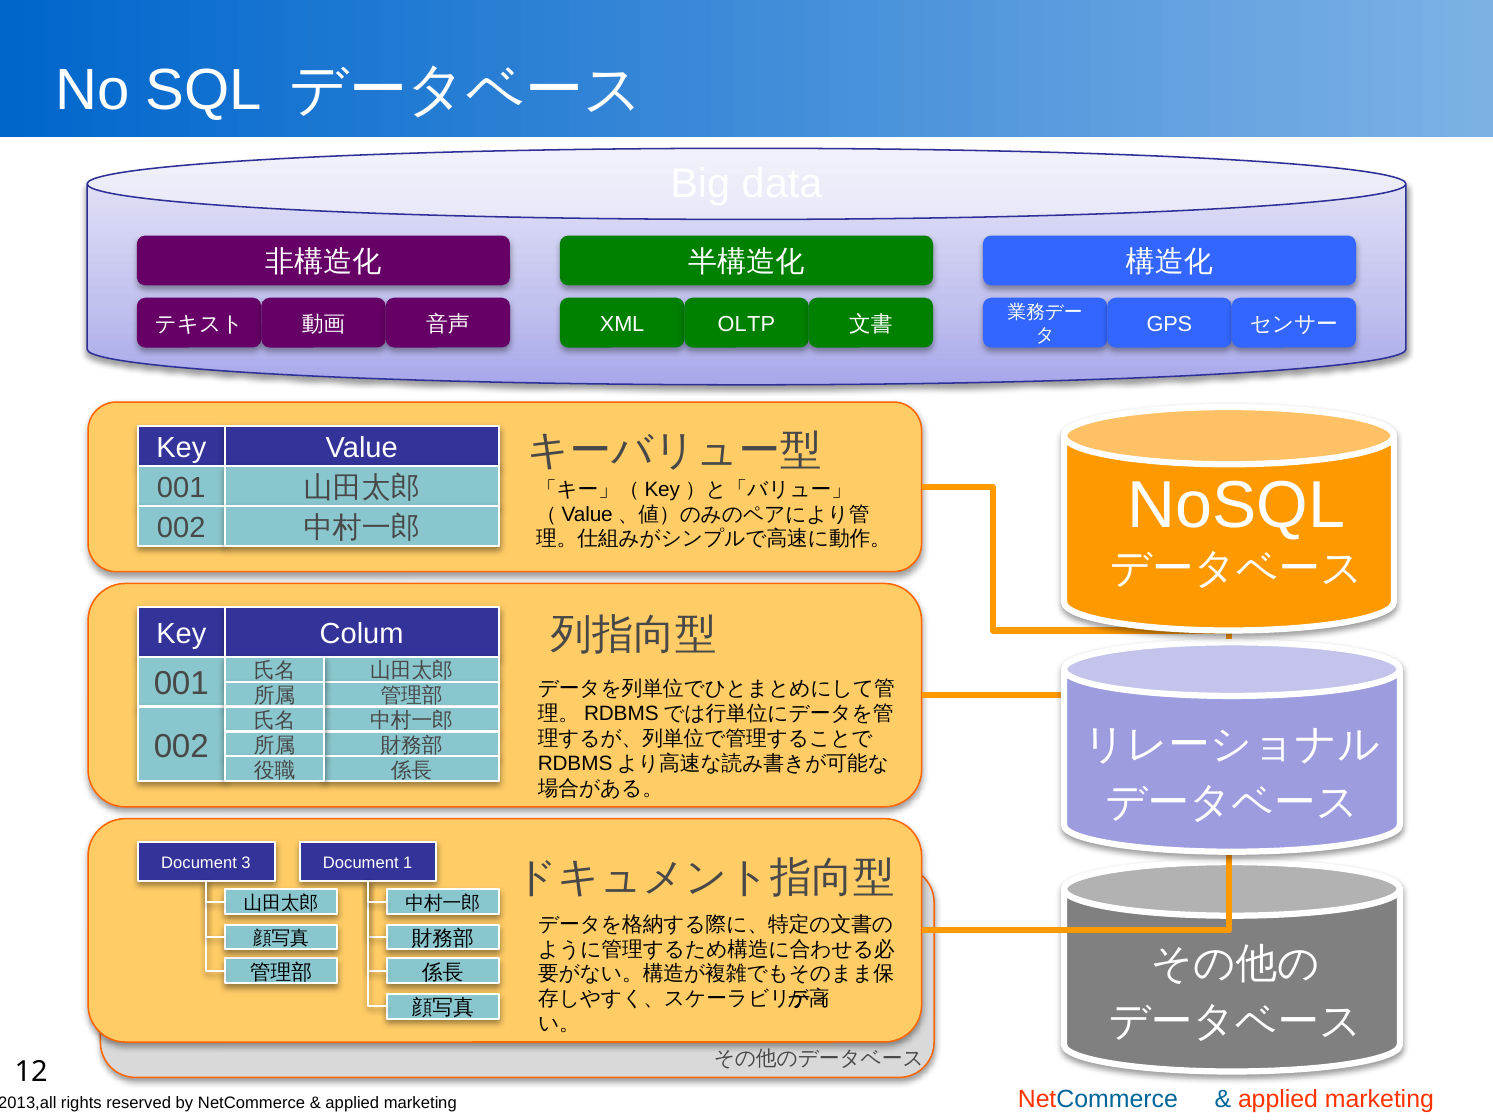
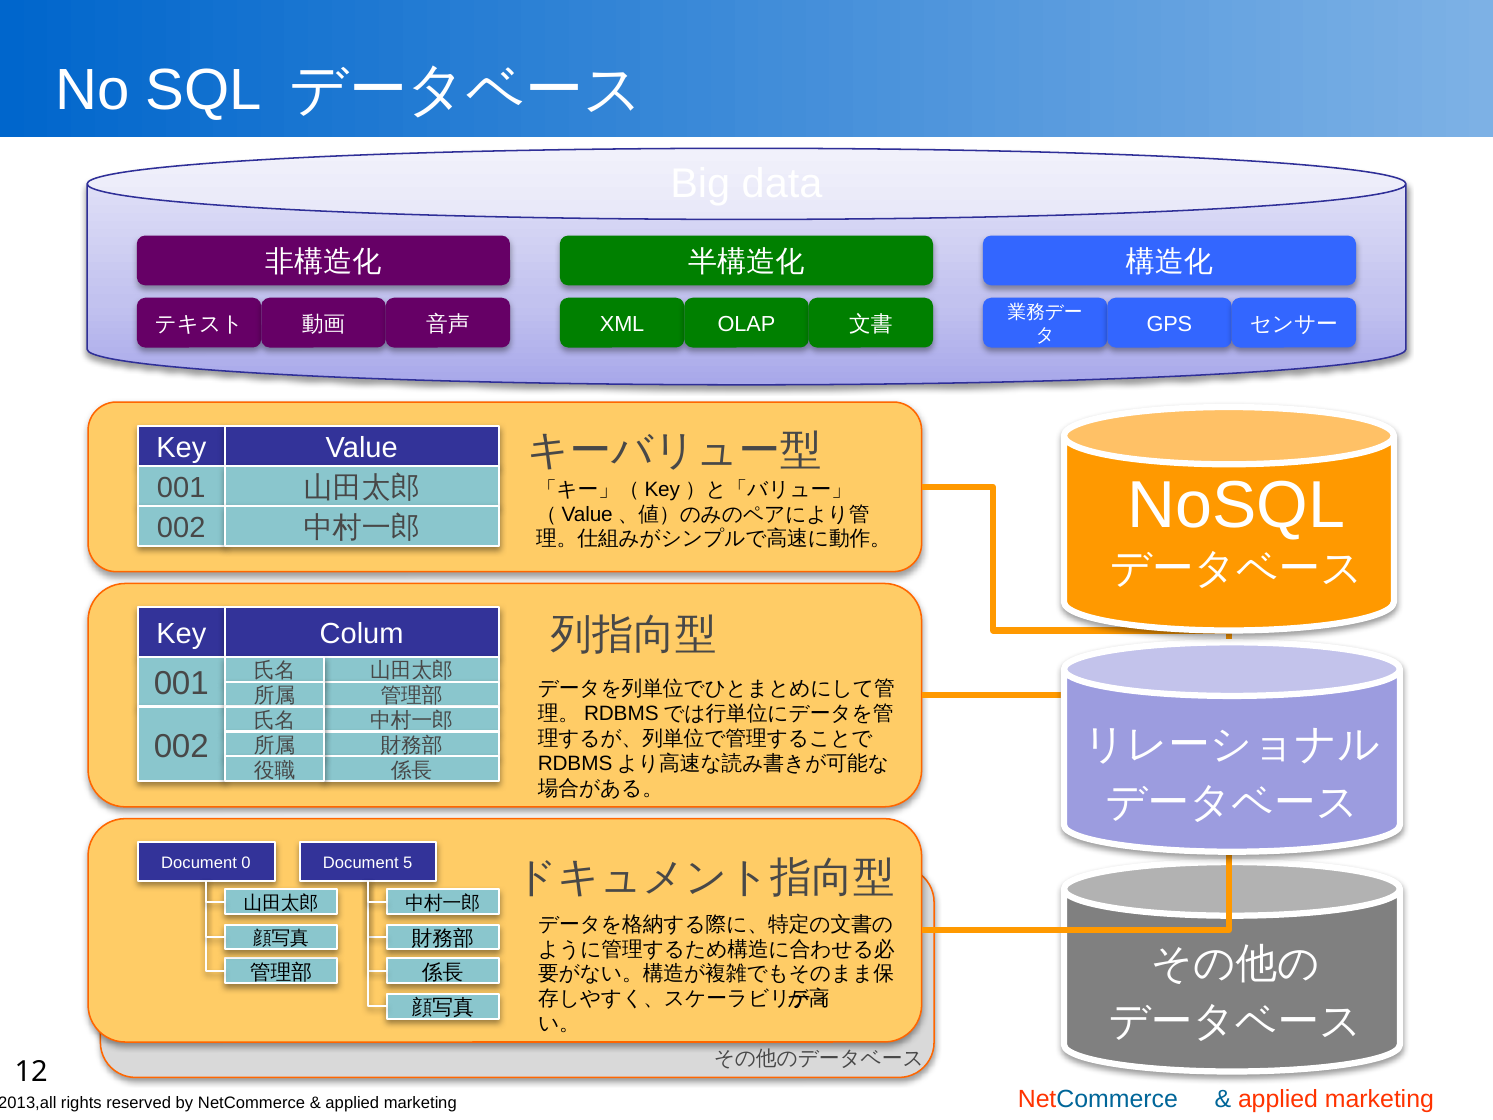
OLTP: OLTP -> OLAP (746, 324)
3: 3 -> 0 (246, 862)
1: 1 -> 5 (408, 862)
